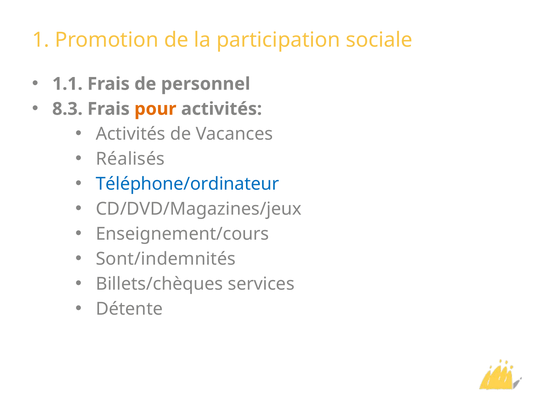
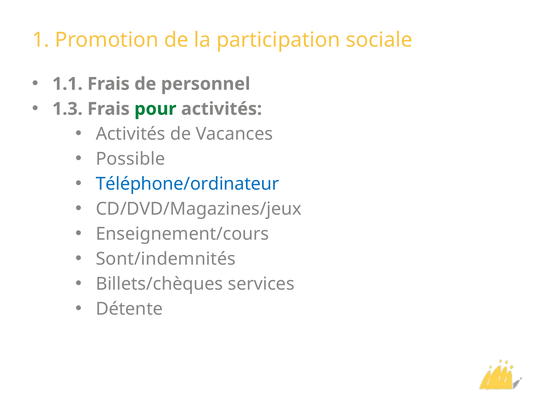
8.3: 8.3 -> 1.3 (67, 109)
pour colour: orange -> green (155, 109)
Réalisés: Réalisés -> Possible (130, 159)
